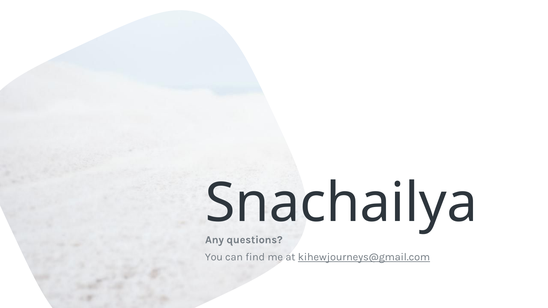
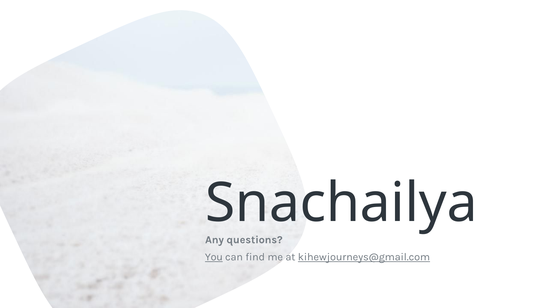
You underline: none -> present (214, 257)
